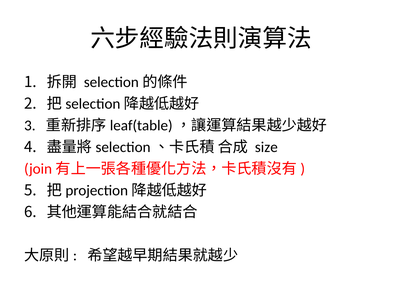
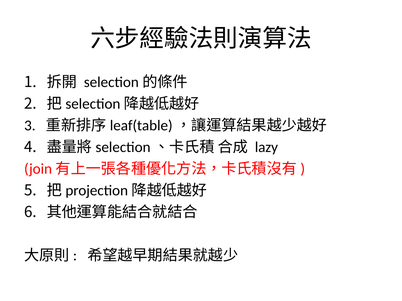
size: size -> lazy (266, 148)
